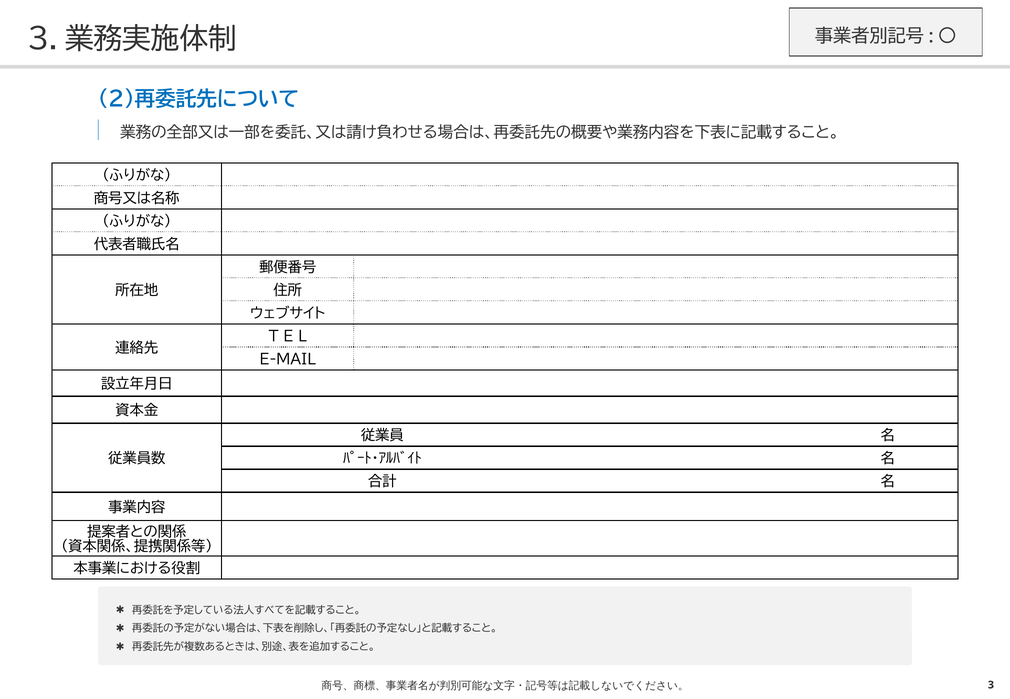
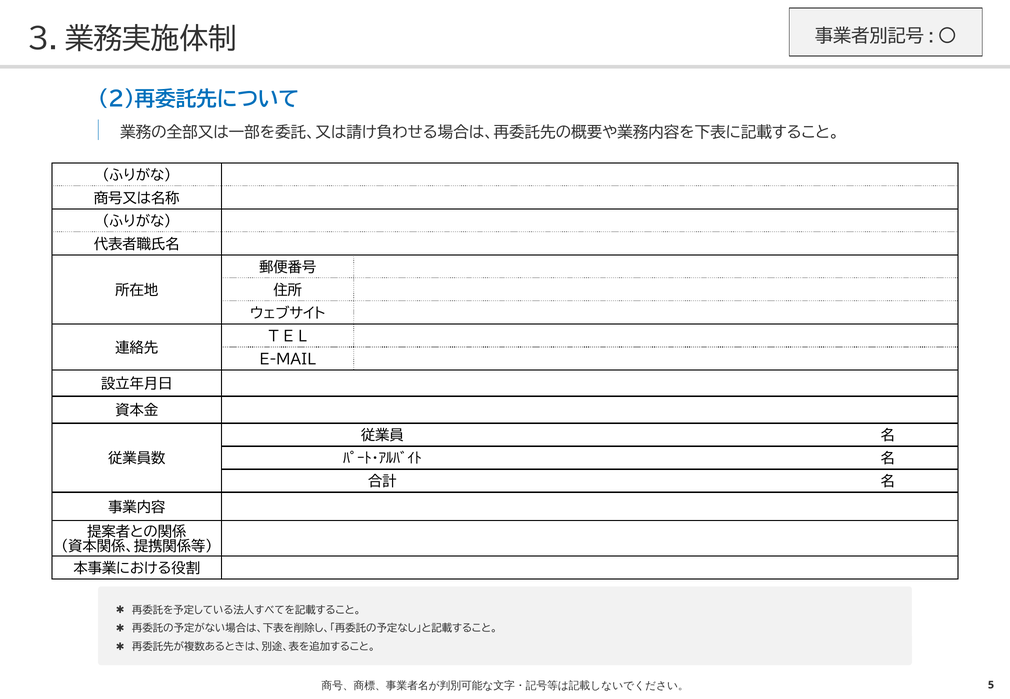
3: 3 -> 5 (991, 685)
